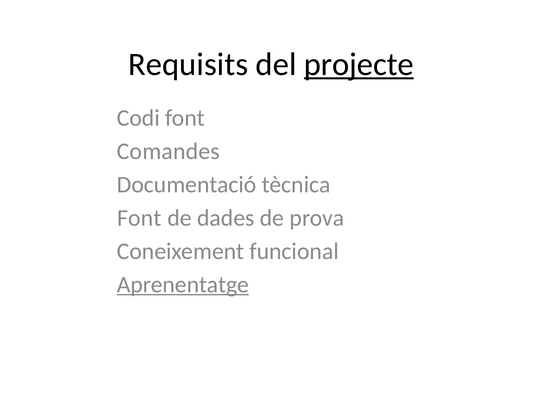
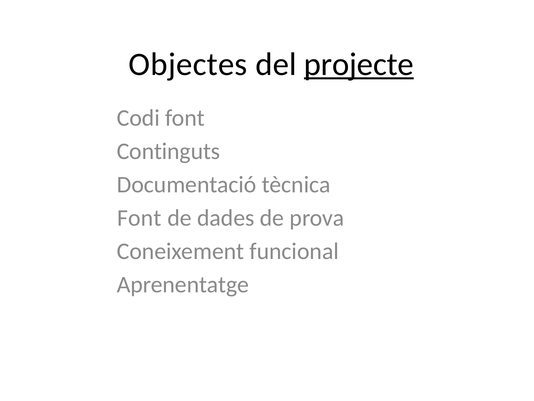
Requisits: Requisits -> Objectes (188, 64)
Comandes: Comandes -> Continguts (168, 151)
Aprenentatge underline: present -> none (183, 284)
